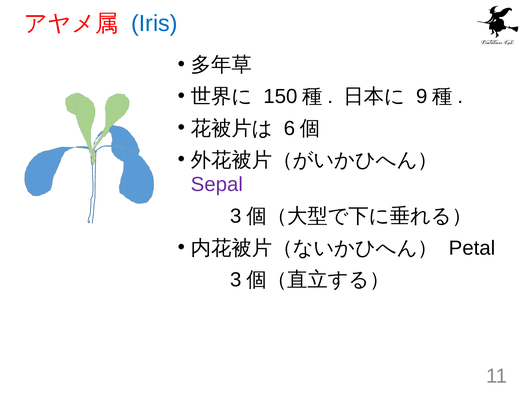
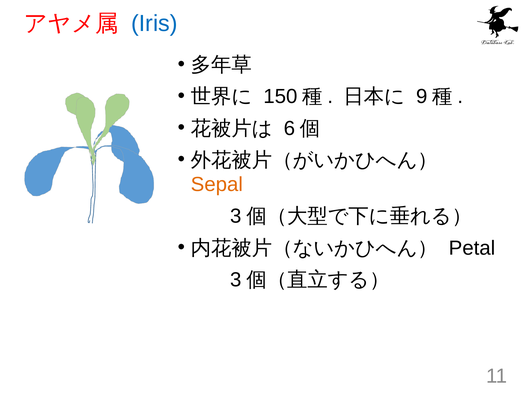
Sepal colour: purple -> orange (217, 184)
